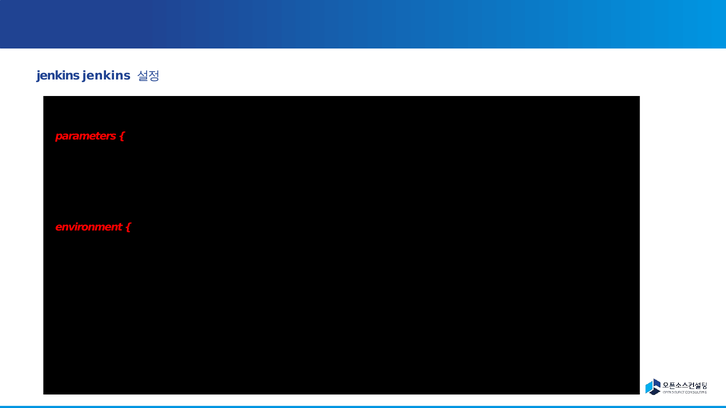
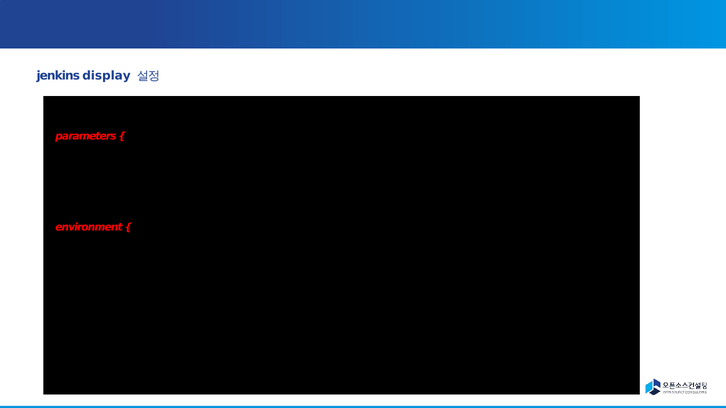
jenkins jenkins: jenkins -> display (106, 76)
